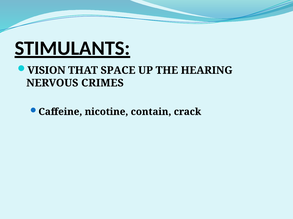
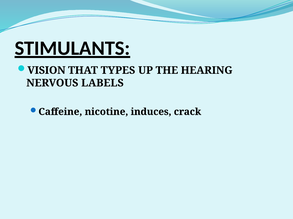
SPACE: SPACE -> TYPES (118, 71)
CRIMES: CRIMES -> LABELS (102, 83)
contain: contain -> induces (151, 112)
